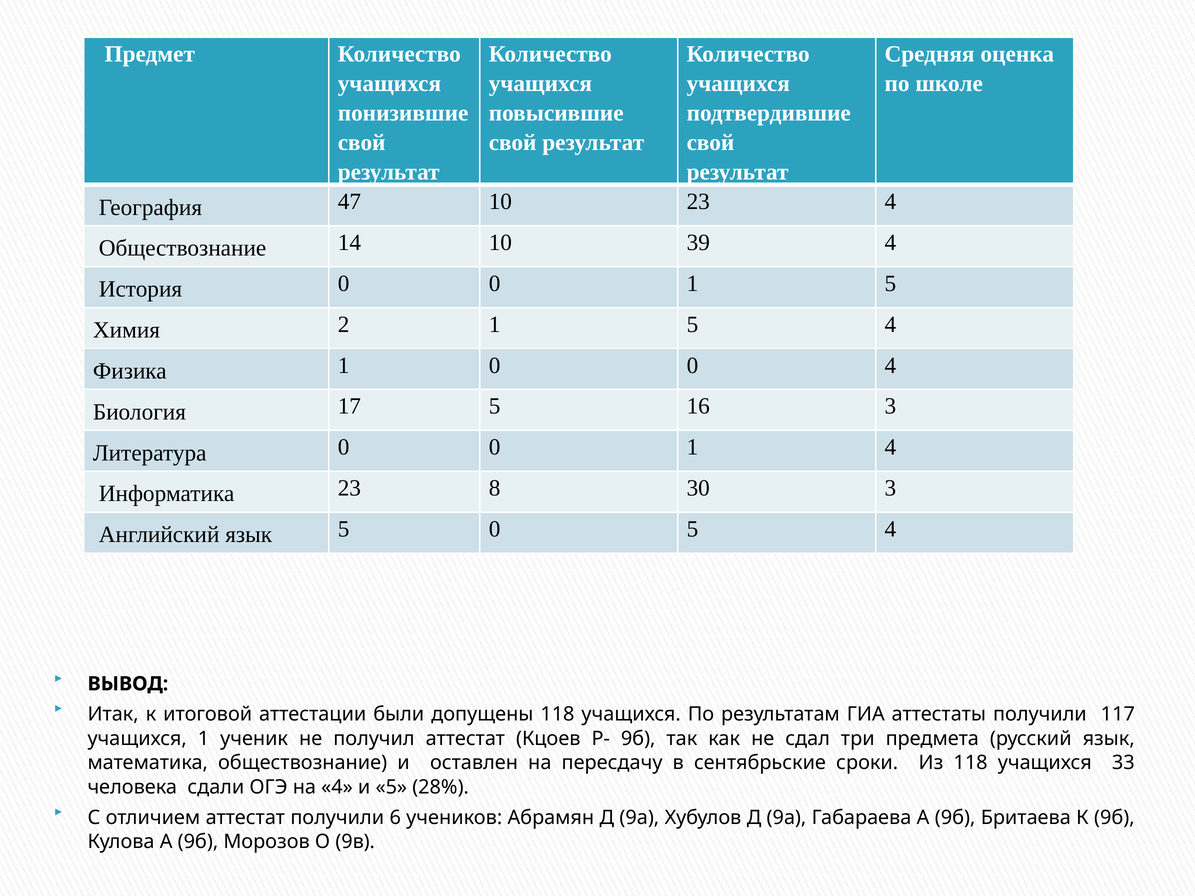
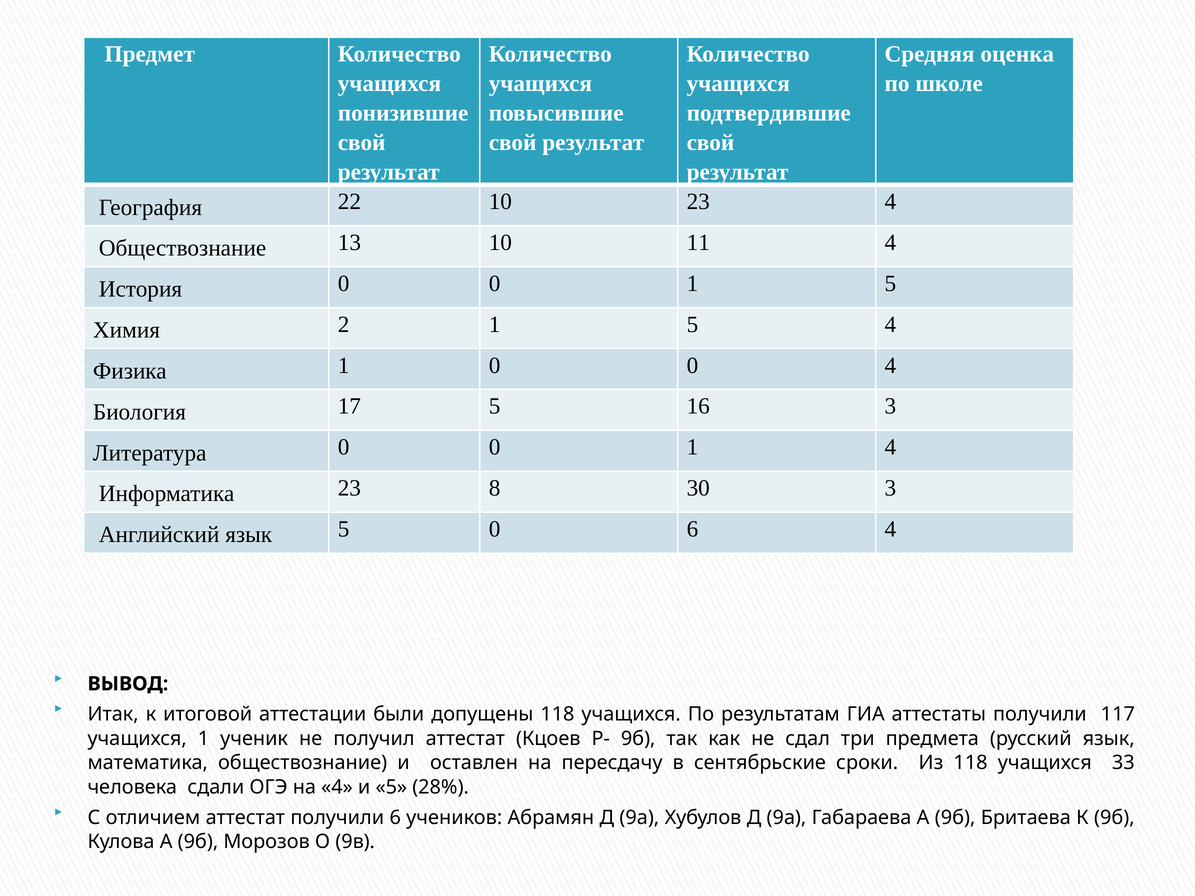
47: 47 -> 22 (349, 202)
14: 14 -> 13 (349, 243)
39: 39 -> 11 (698, 243)
0 5: 5 -> 6 (692, 529)
